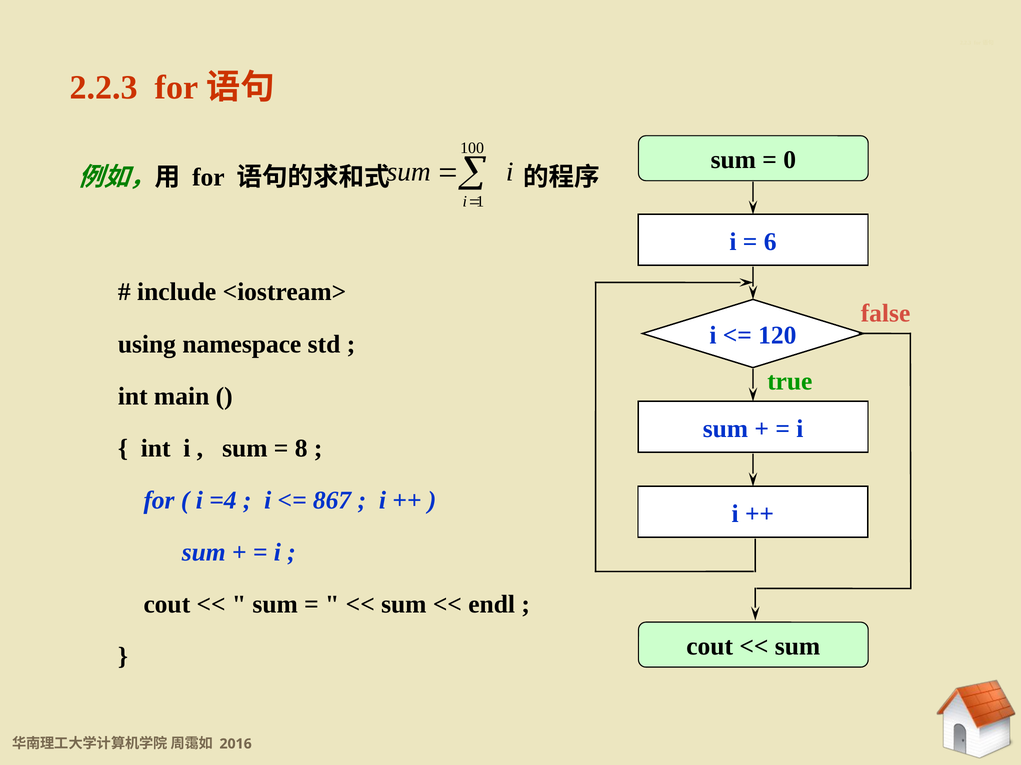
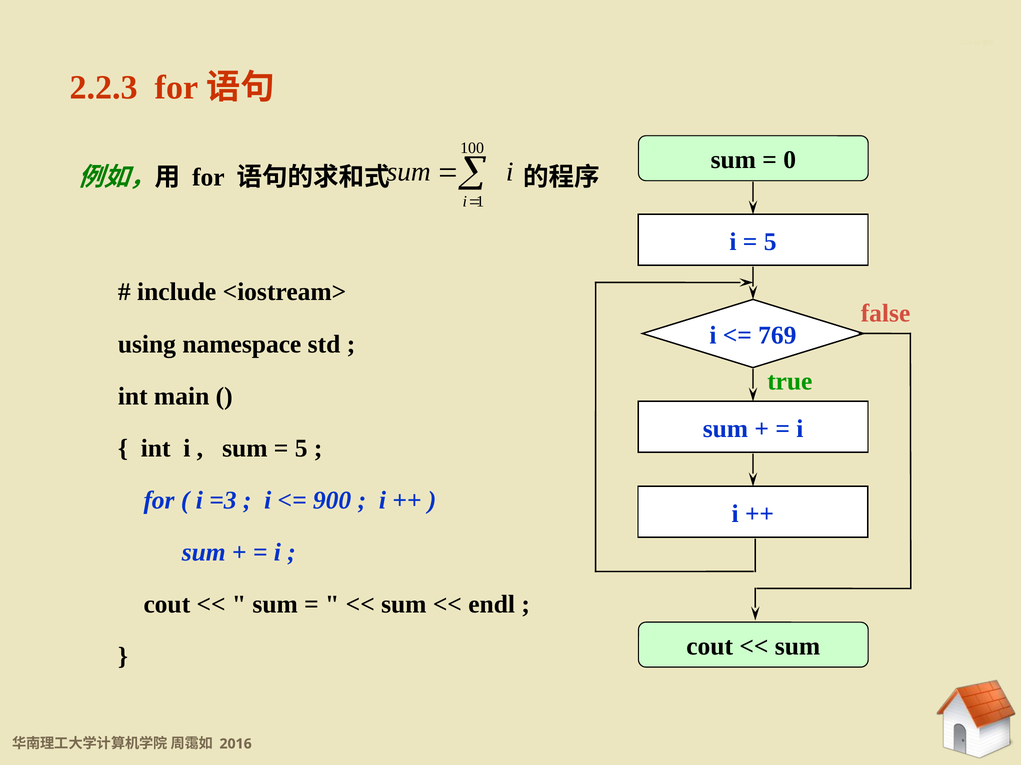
6: 6 -> 5 (770, 242)
120: 120 -> 769 (777, 336)
8: 8 -> 5 (301, 449)
=4: =4 -> =3 (223, 501)
867: 867 -> 900 (332, 501)
